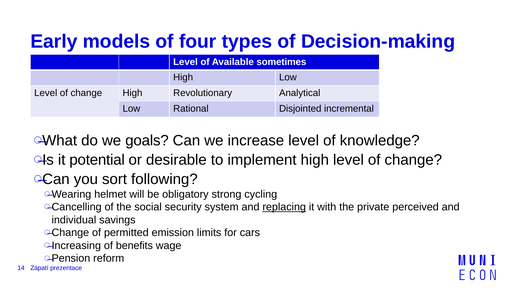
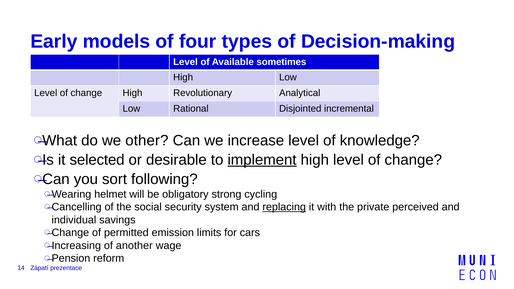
goals: goals -> other (147, 141)
potential: potential -> selected (97, 160)
implement underline: none -> present (262, 160)
benefits: benefits -> another (134, 246)
